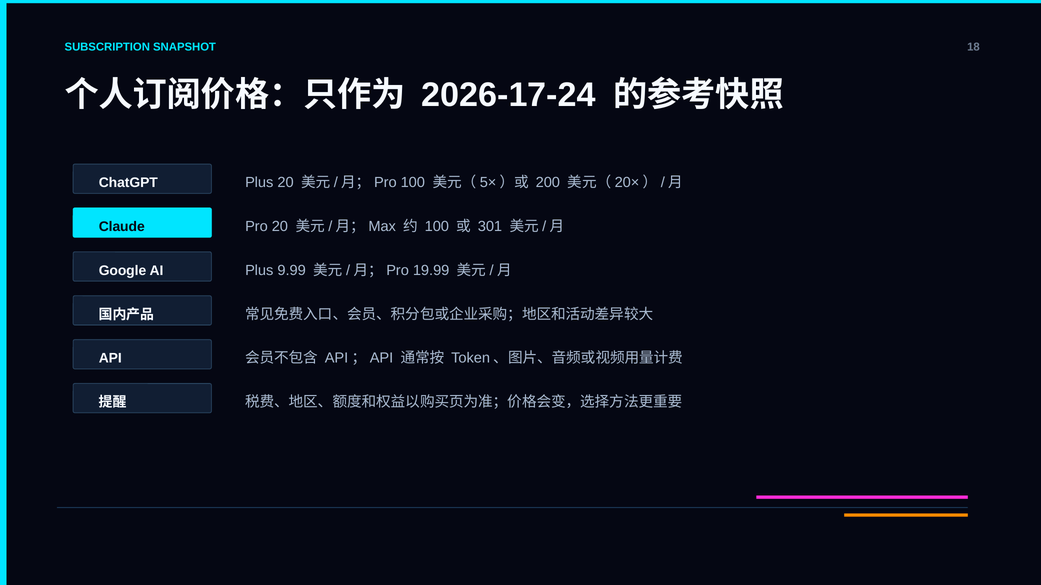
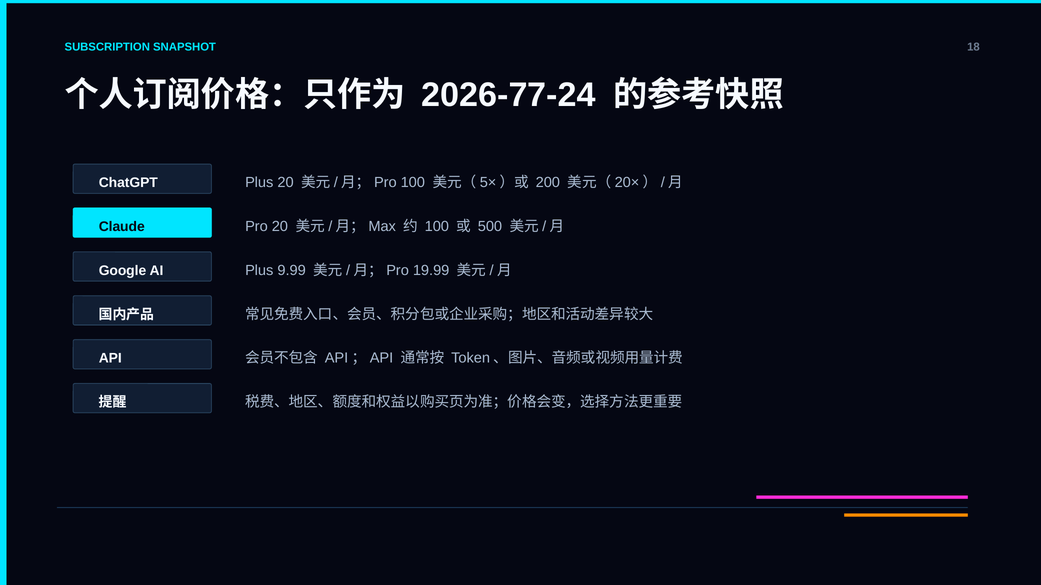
2026-17-24: 2026-17-24 -> 2026-77-24 (509, 95)
301: 301 -> 500 (490, 227)
